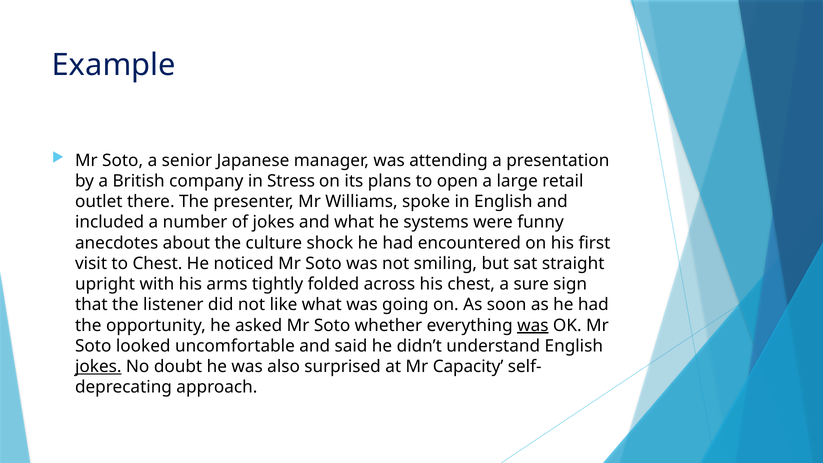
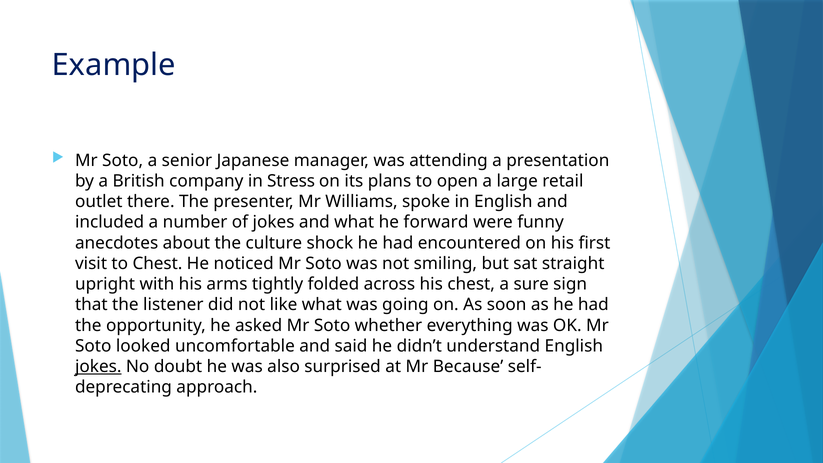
systems: systems -> forward (436, 222)
was underline: present -> none (533, 325)
Capacity: Capacity -> Because (468, 367)
